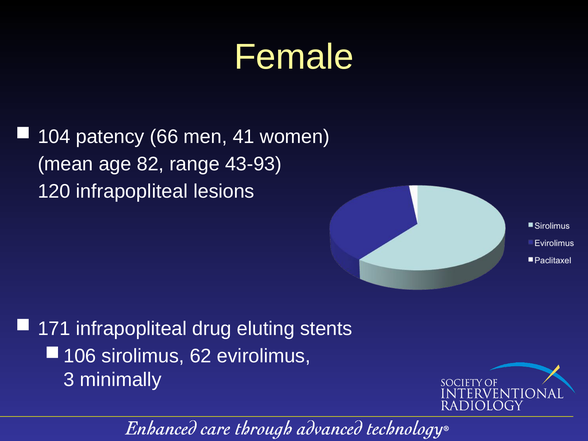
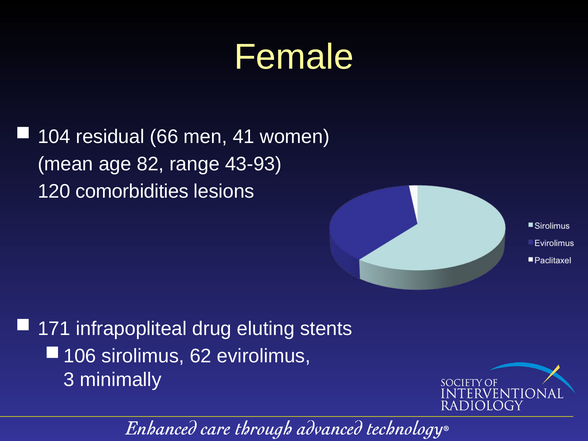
patency: patency -> residual (110, 137)
120 infrapopliteal: infrapopliteal -> comorbidities (132, 192)
